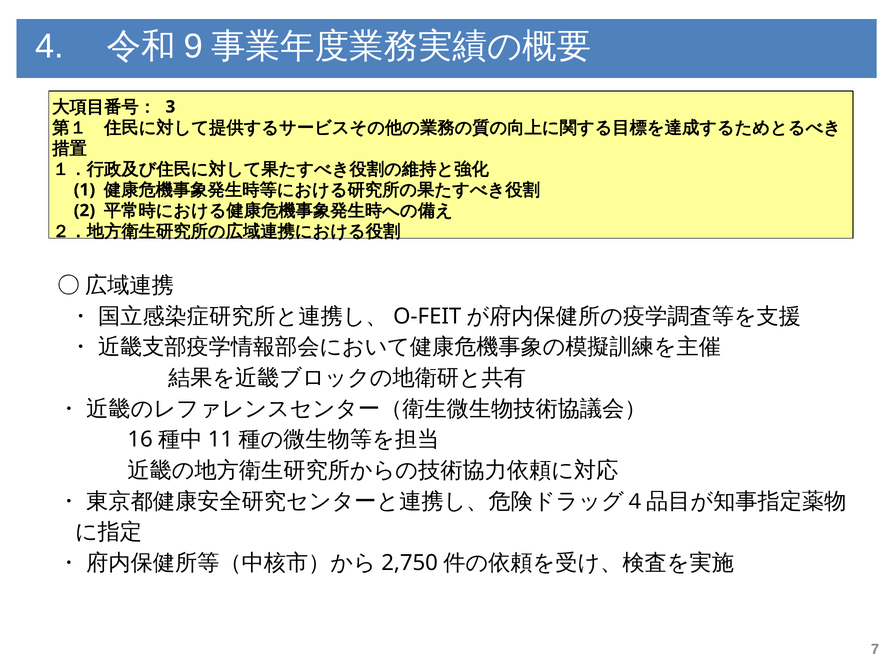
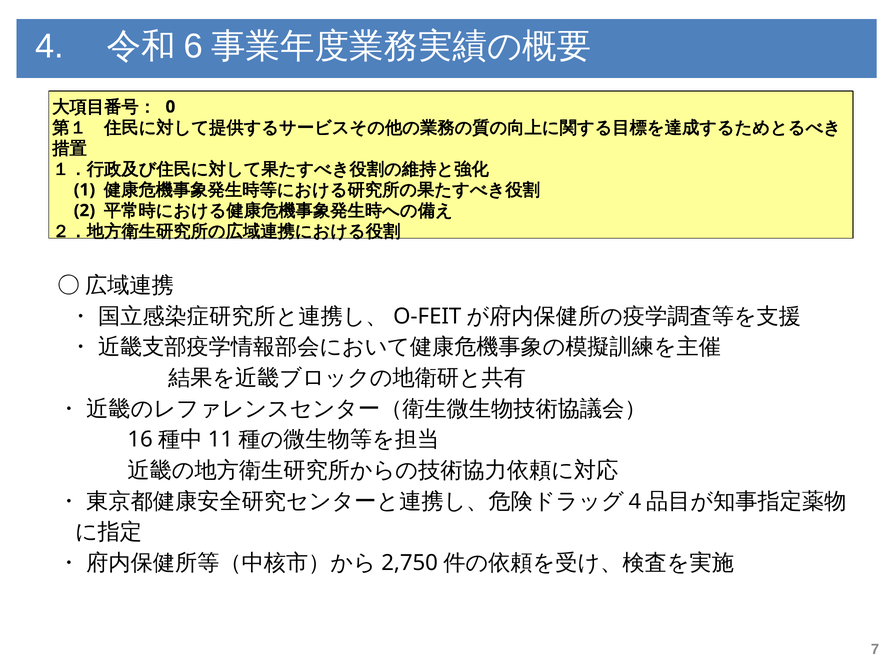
9: 9 -> 6 (194, 47)
3: 3 -> 0 (170, 107)
